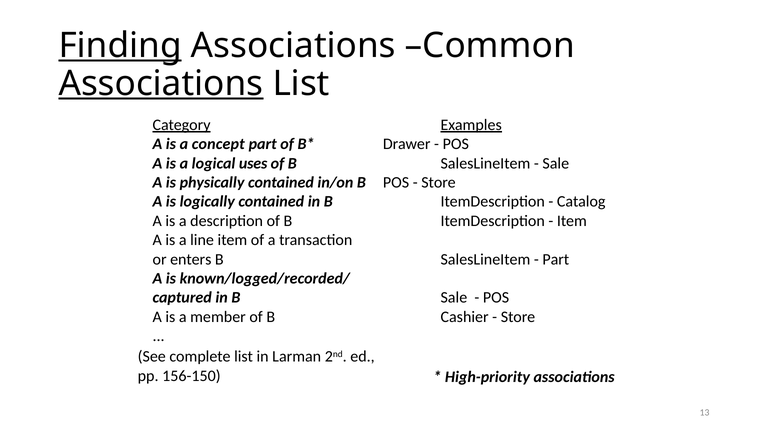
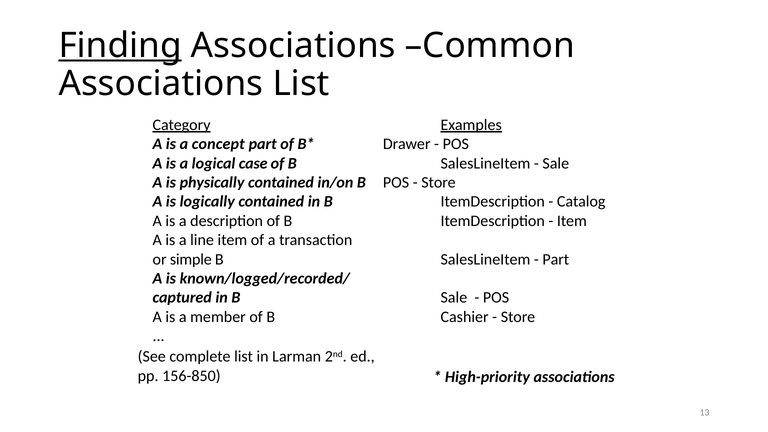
Associations underline: present -> none (161, 84)
uses: uses -> case (253, 163)
enters: enters -> simple (191, 259)
156-150: 156-150 -> 156-850 (191, 376)
